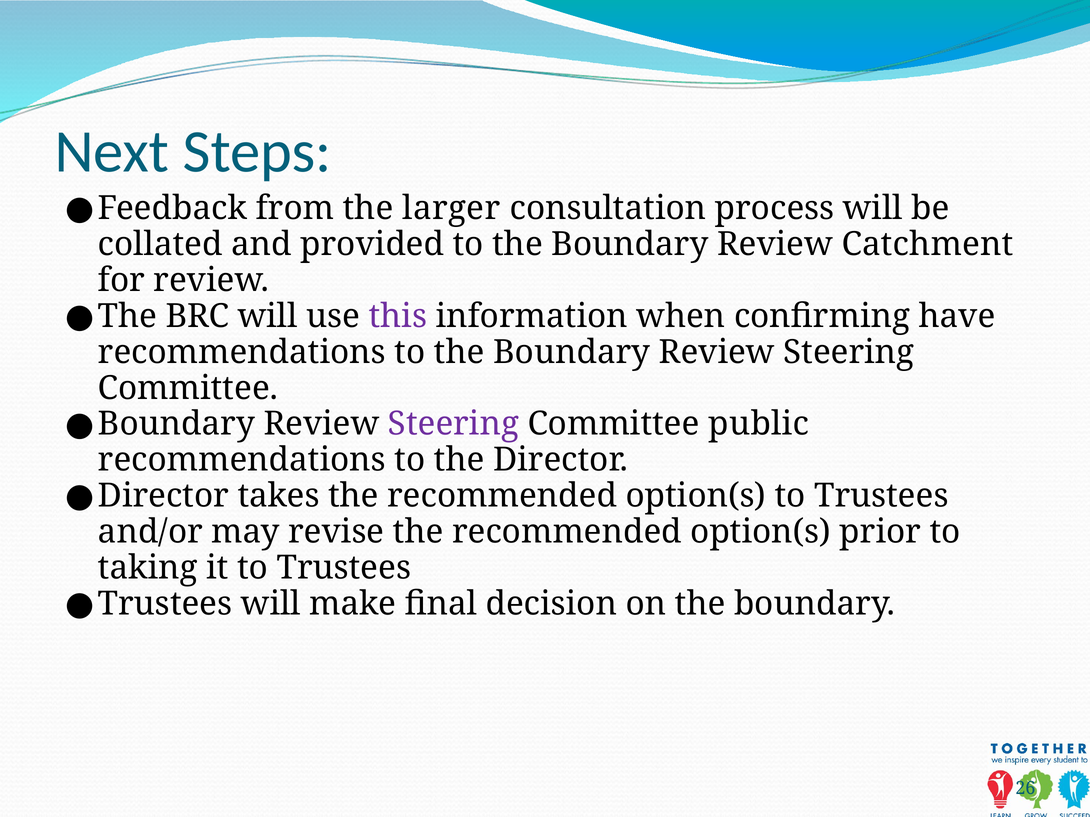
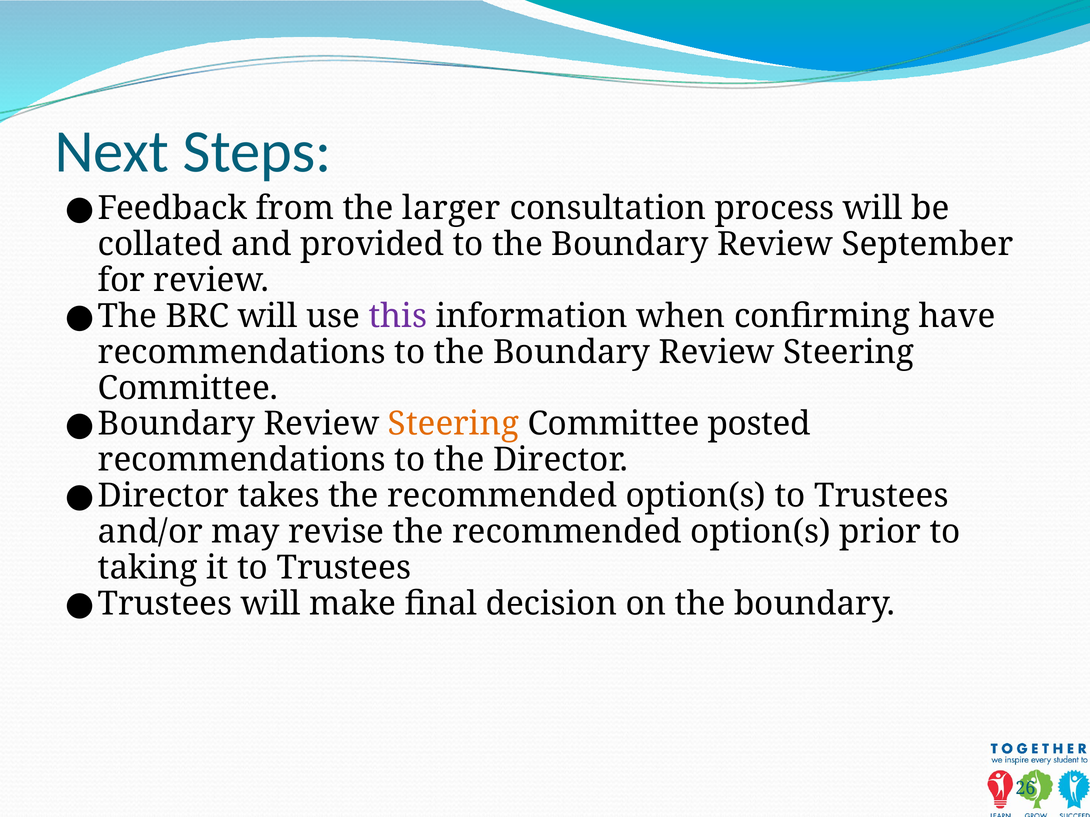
Catchment: Catchment -> September (927, 244)
Steering colour: purple -> orange (453, 424)
public: public -> posted (759, 424)
